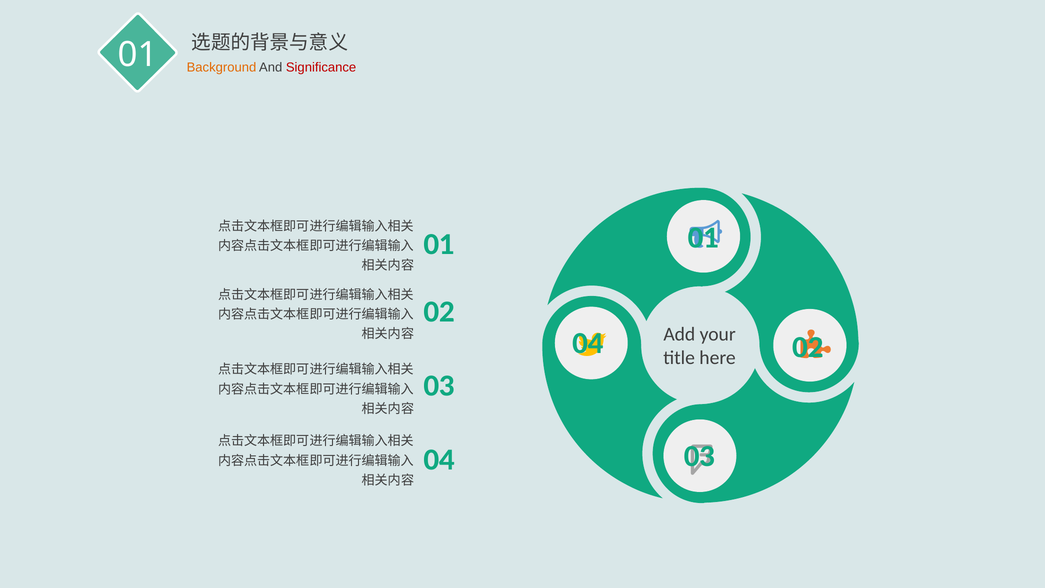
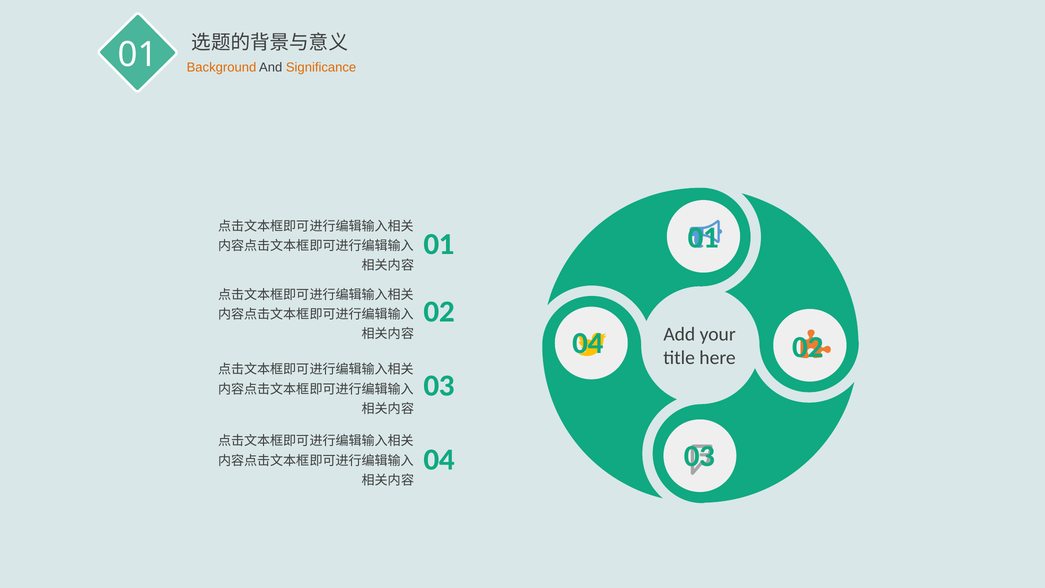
Significance colour: red -> orange (321, 68)
